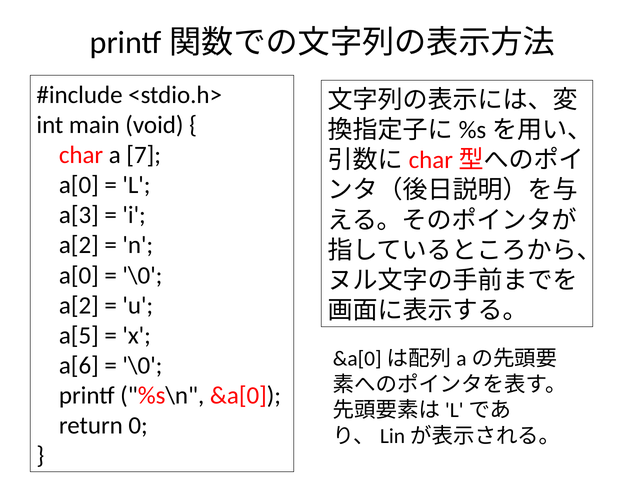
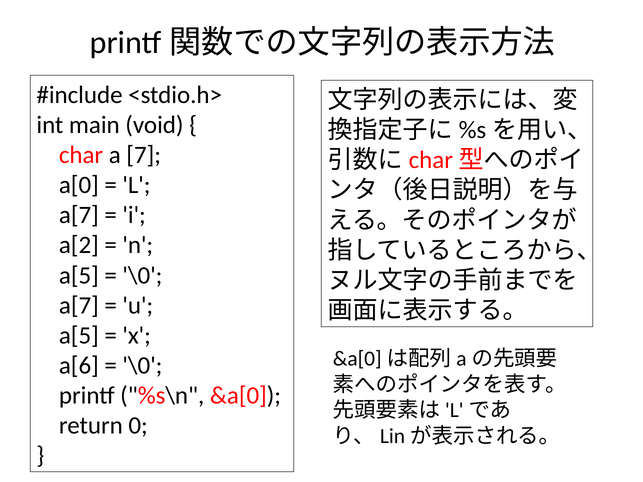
a[3: a[3 -> a[7 (79, 215)
a[0: a[0 -> a[5 (79, 275)
a[2: a[2 -> a[7 (79, 305)
